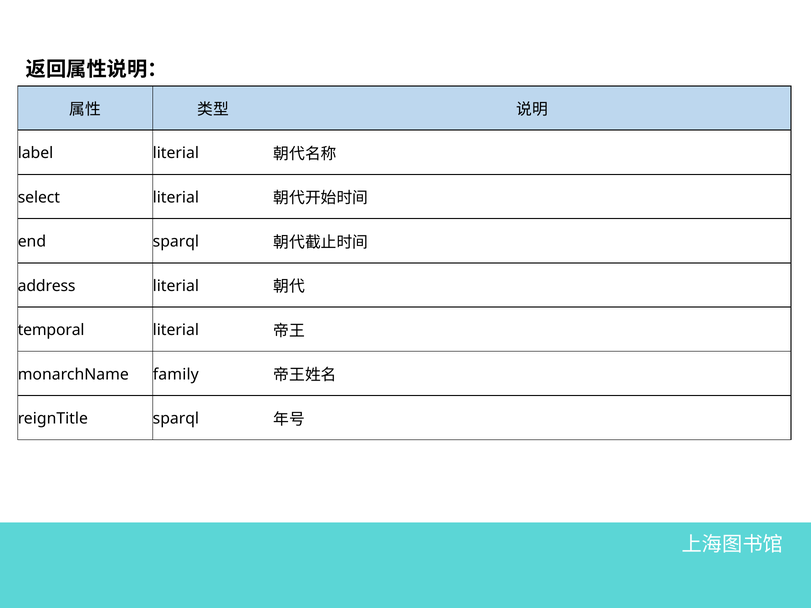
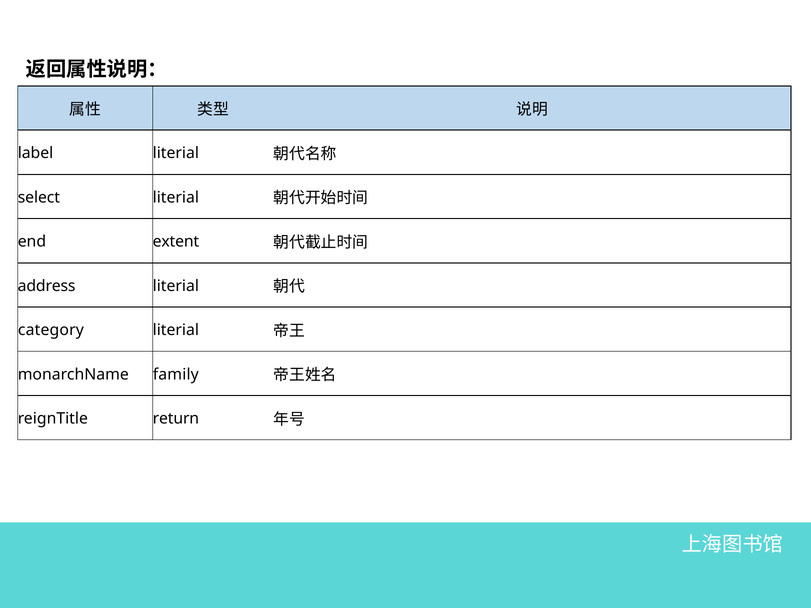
end sparql: sparql -> extent (176, 242)
temporal: temporal -> category (51, 330)
reignTitle sparql: sparql -> return (176, 419)
